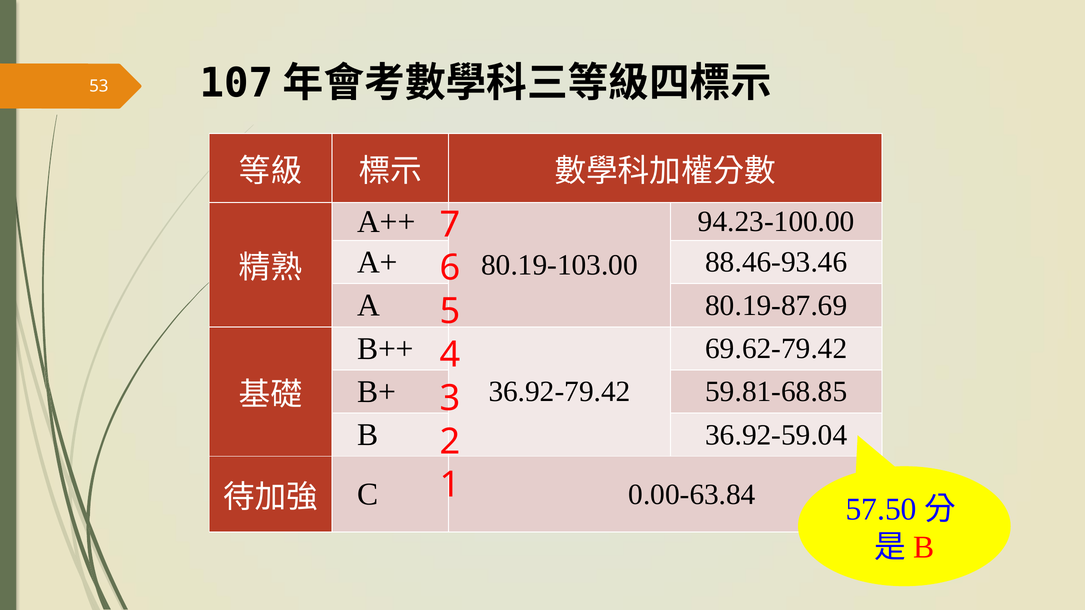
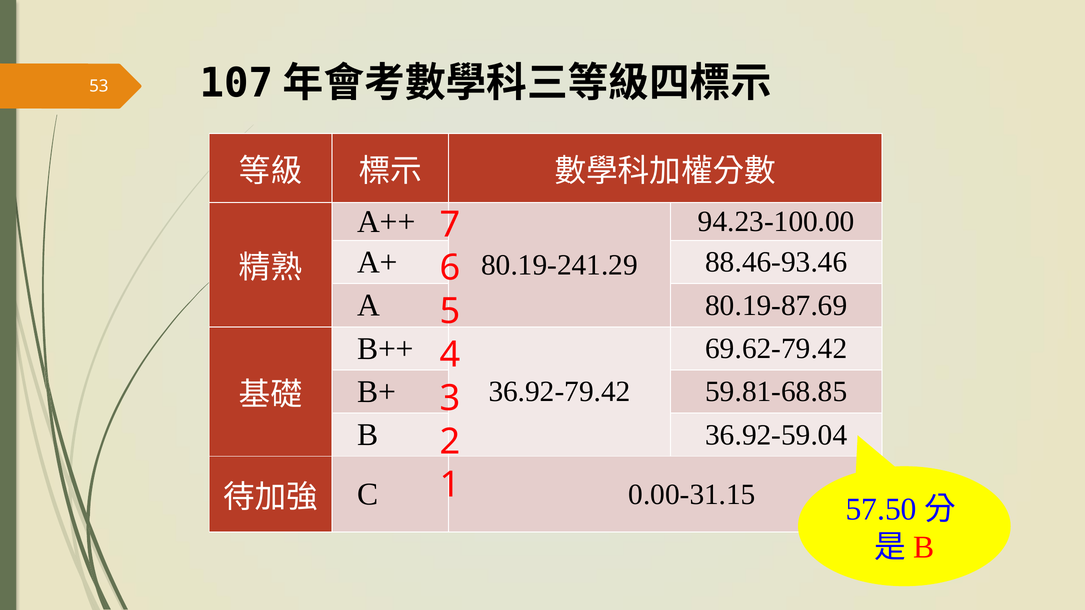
80.19-103.00: 80.19-103.00 -> 80.19-241.29 (559, 265)
0.00-63.84: 0.00-63.84 -> 0.00-31.15 (692, 495)
